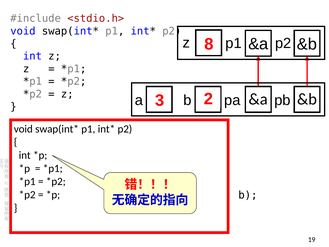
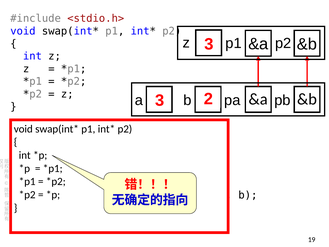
z 8: 8 -> 3 (209, 44)
